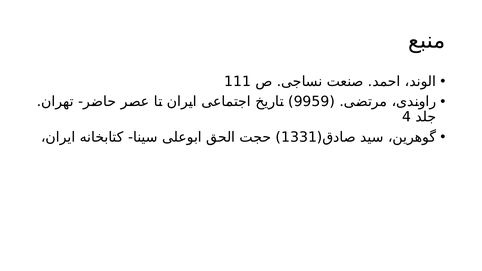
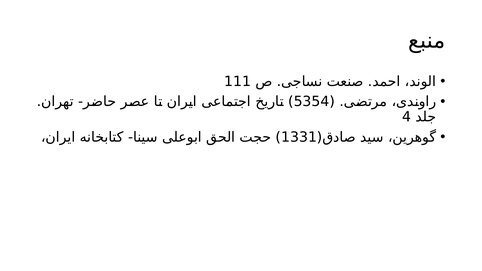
9959: 9959 -> 5354 (312, 102)
